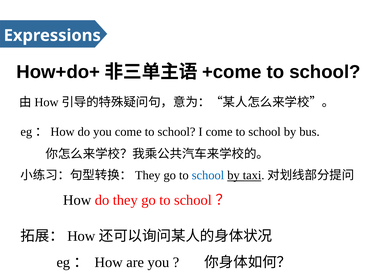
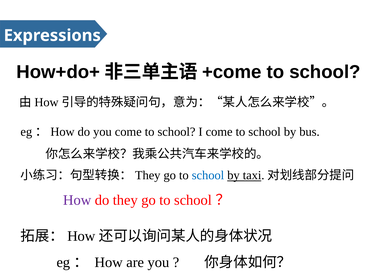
How colour: black -> purple (77, 200)
